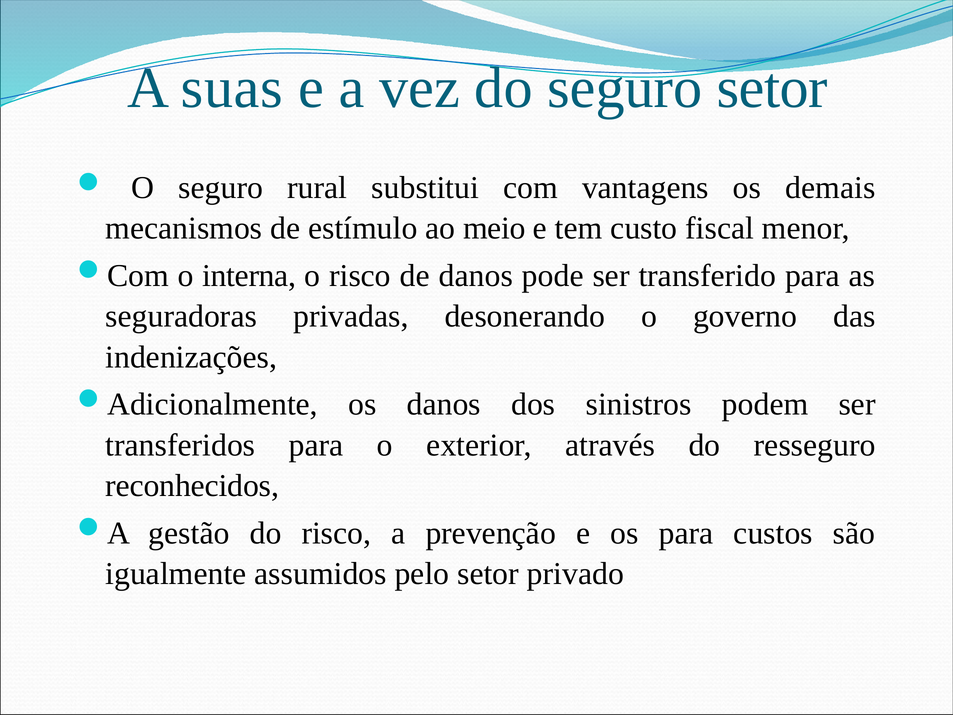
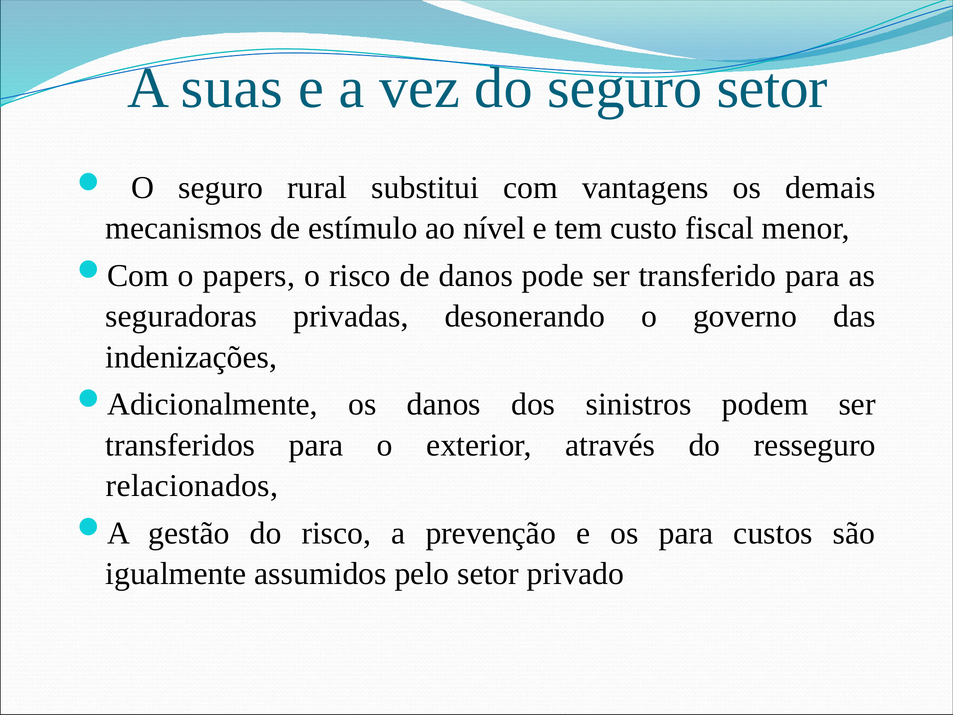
meio: meio -> nível (494, 228)
interna: interna -> papers (249, 275)
reconhecidos: reconhecidos -> relacionados (192, 486)
